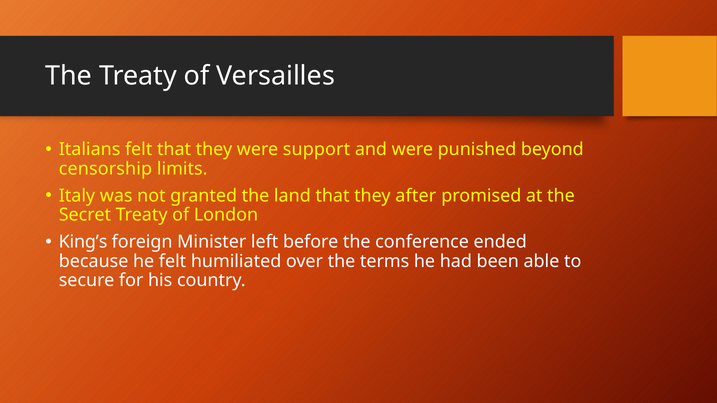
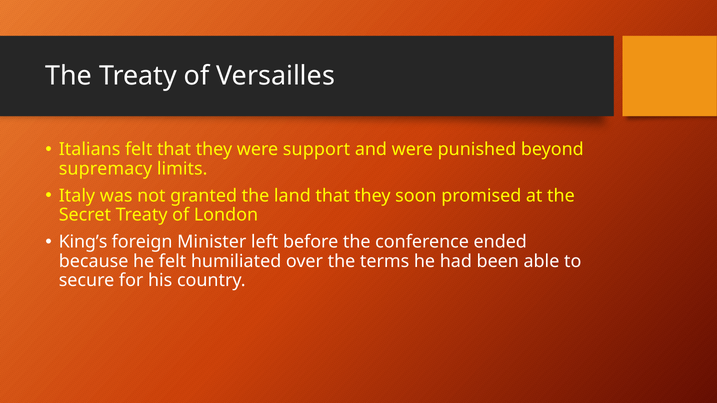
censorship: censorship -> supremacy (106, 169)
after: after -> soon (416, 196)
